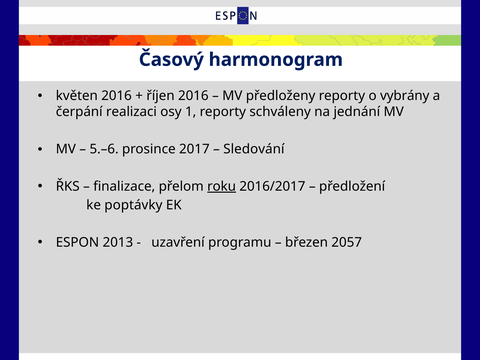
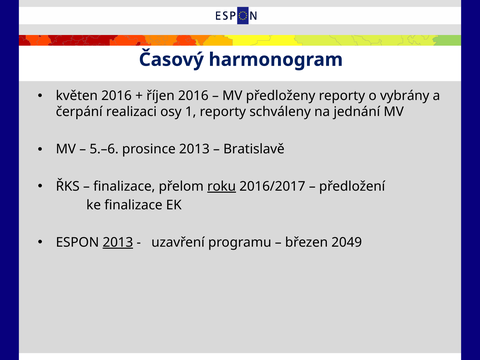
prosince 2017: 2017 -> 2013 (194, 149)
Sledování: Sledování -> Bratislavě (254, 149)
ke poptávky: poptávky -> finalizace (133, 205)
2013 underline: none -> present (118, 242)
2057: 2057 -> 2049 (347, 242)
